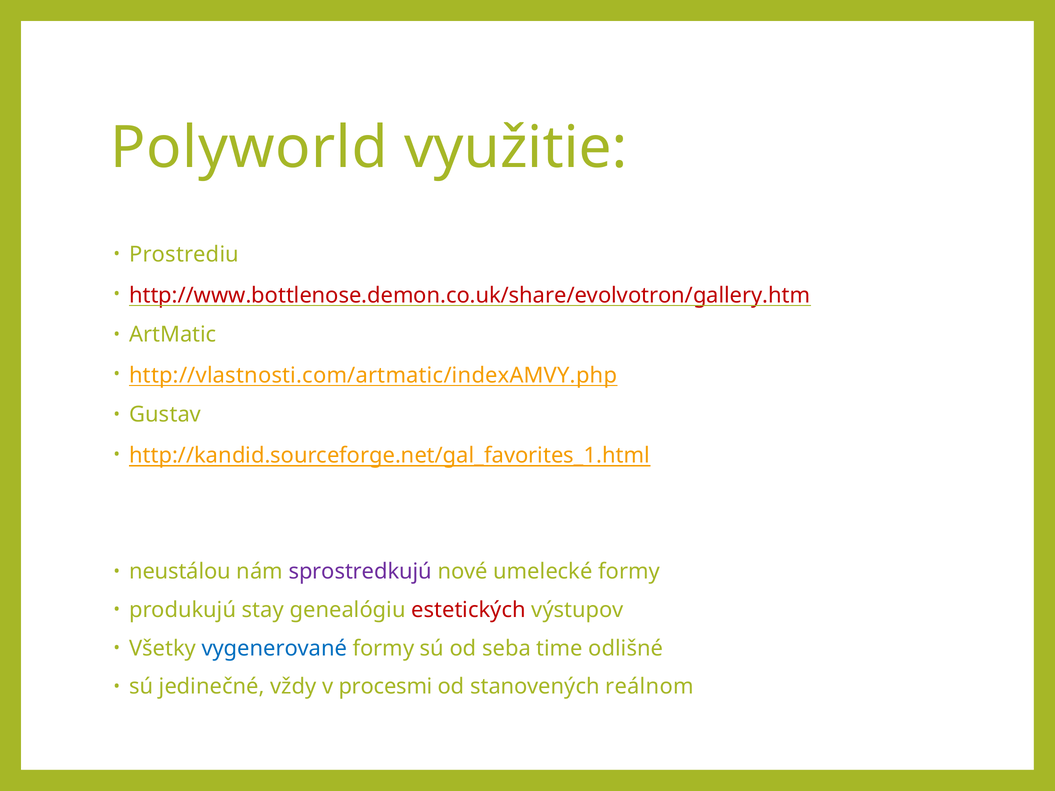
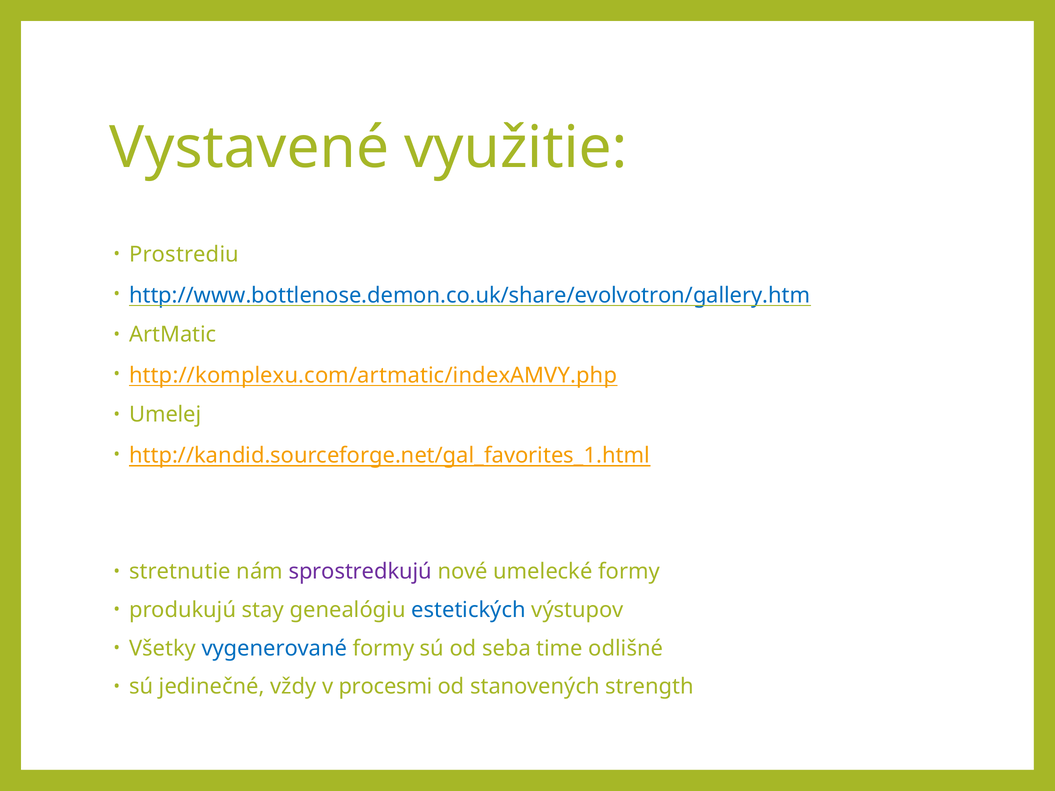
Polyworld: Polyworld -> Vystavené (249, 148)
http://www.bottlenose.demon.co.uk/share/evolvotron/gallery.htm colour: red -> blue (470, 295)
http://vlastnosti.com/artmatic/indexAMVY.php: http://vlastnosti.com/artmatic/indexAMVY.php -> http://komplexu.com/artmatic/indexAMVY.php (373, 376)
Gustav: Gustav -> Umelej (165, 415)
neustálou: neustálou -> stretnutie (180, 572)
estetických colour: red -> blue (469, 610)
reálnom: reálnom -> strength (650, 687)
